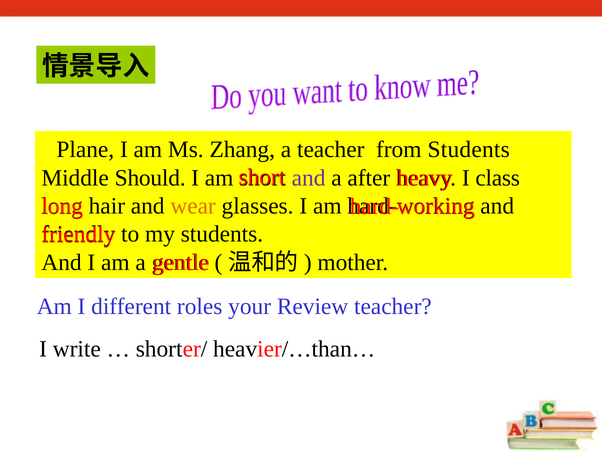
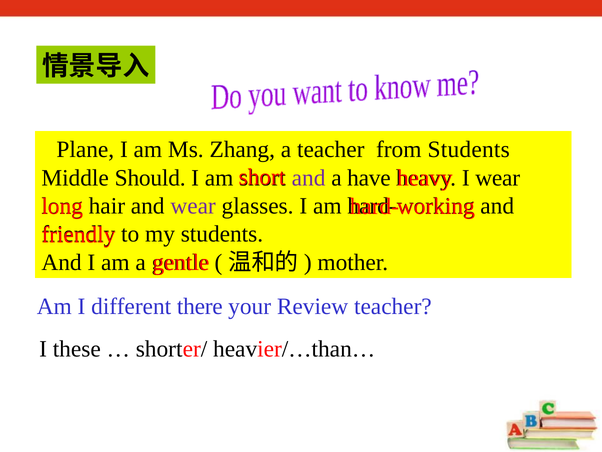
after: after -> have (369, 178)
I class: class -> wear (498, 178)
wear colour: orange -> purple (193, 206)
roles: roles -> there (200, 306)
write: write -> these (77, 349)
